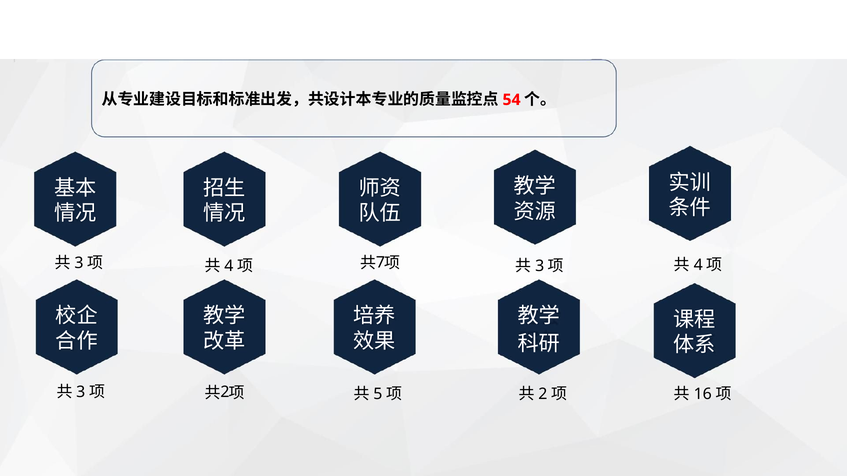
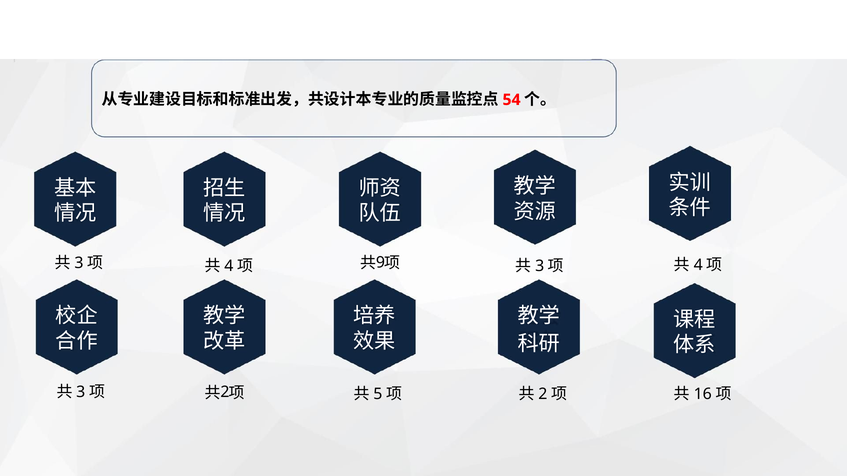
7: 7 -> 9 (380, 263)
